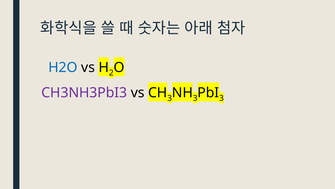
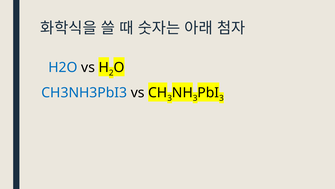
CH3NH3PbI3 colour: purple -> blue (84, 93)
